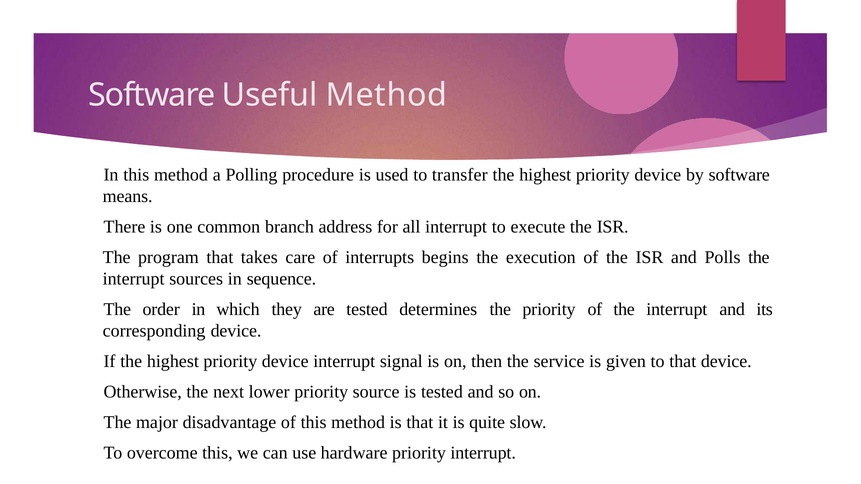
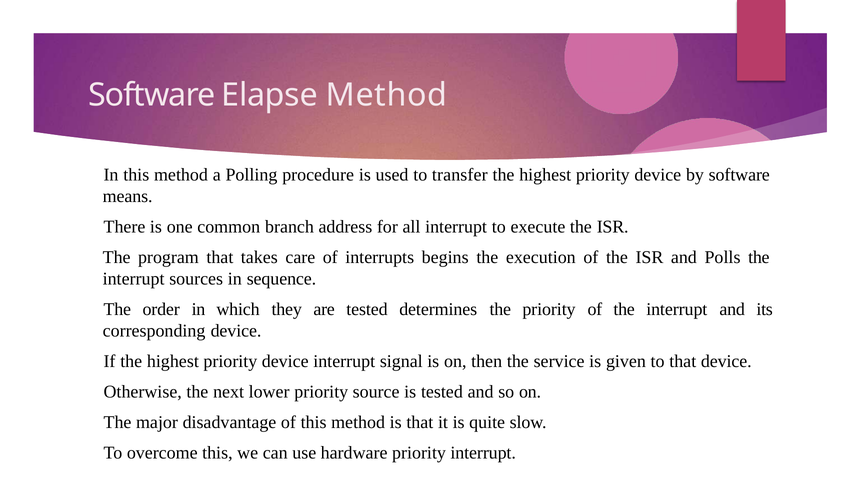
Useful: Useful -> Elapse (270, 95)
